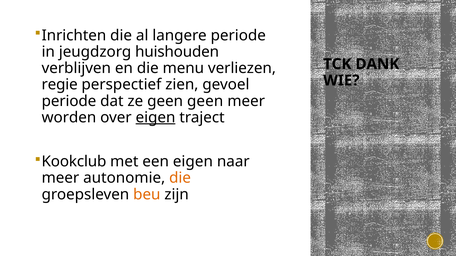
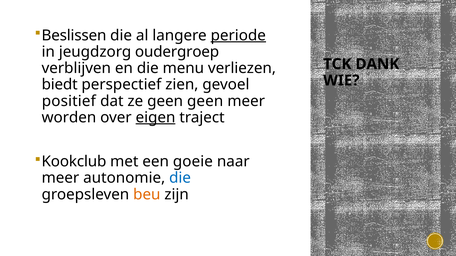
Inrichten: Inrichten -> Beslissen (74, 35)
periode underline: none -> present (238, 35)
huishouden: huishouden -> oudergroep (177, 52)
regie: regie -> biedt (60, 85)
periode: periode -> positief (69, 101)
een eigen: eigen -> goeie (193, 162)
die colour: orange -> blue (180, 178)
